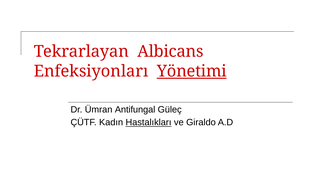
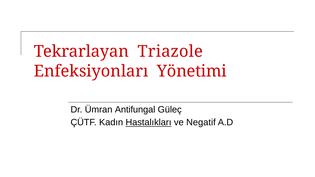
Albicans: Albicans -> Triazole (170, 52)
Yönetimi underline: present -> none (192, 71)
Giraldo: Giraldo -> Negatif (201, 123)
